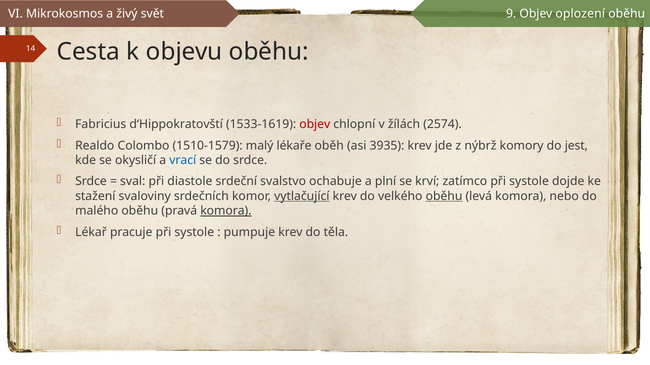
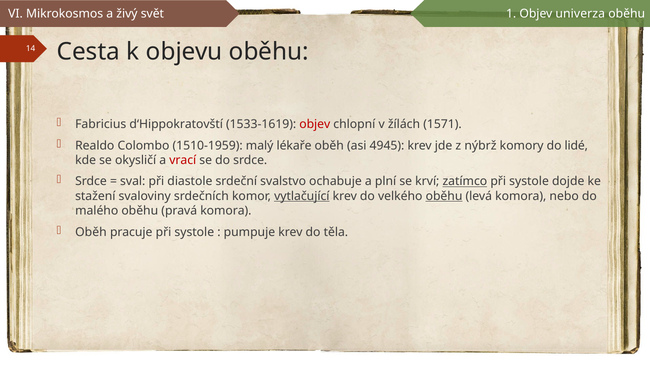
9: 9 -> 1 (511, 14)
oplození: oplození -> univerza (580, 14)
2574: 2574 -> 1571 (442, 124)
1510-1579: 1510-1579 -> 1510-1959 (208, 146)
3935: 3935 -> 4945 (387, 146)
jest: jest -> lidé (576, 146)
vrací colour: blue -> red (183, 160)
zatímco underline: none -> present (465, 182)
komora underline: present -> none (226, 211)
Lékař: Lékař -> Oběh (91, 232)
